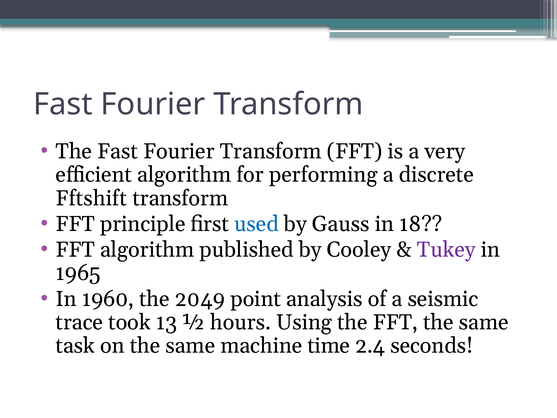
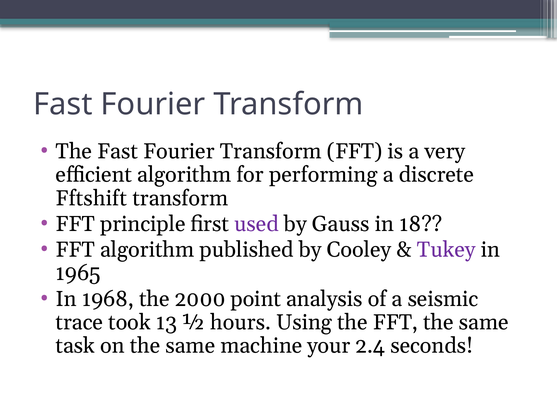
used colour: blue -> purple (256, 224)
1960: 1960 -> 1968 (108, 299)
2049: 2049 -> 2000 (200, 299)
time: time -> your (329, 345)
